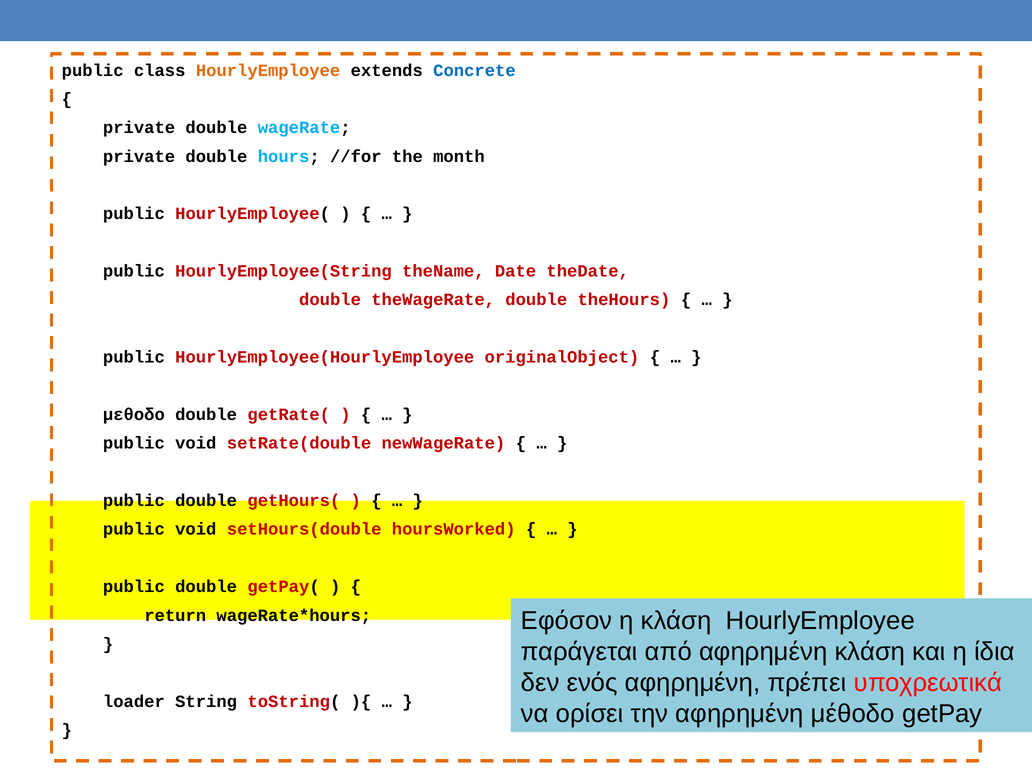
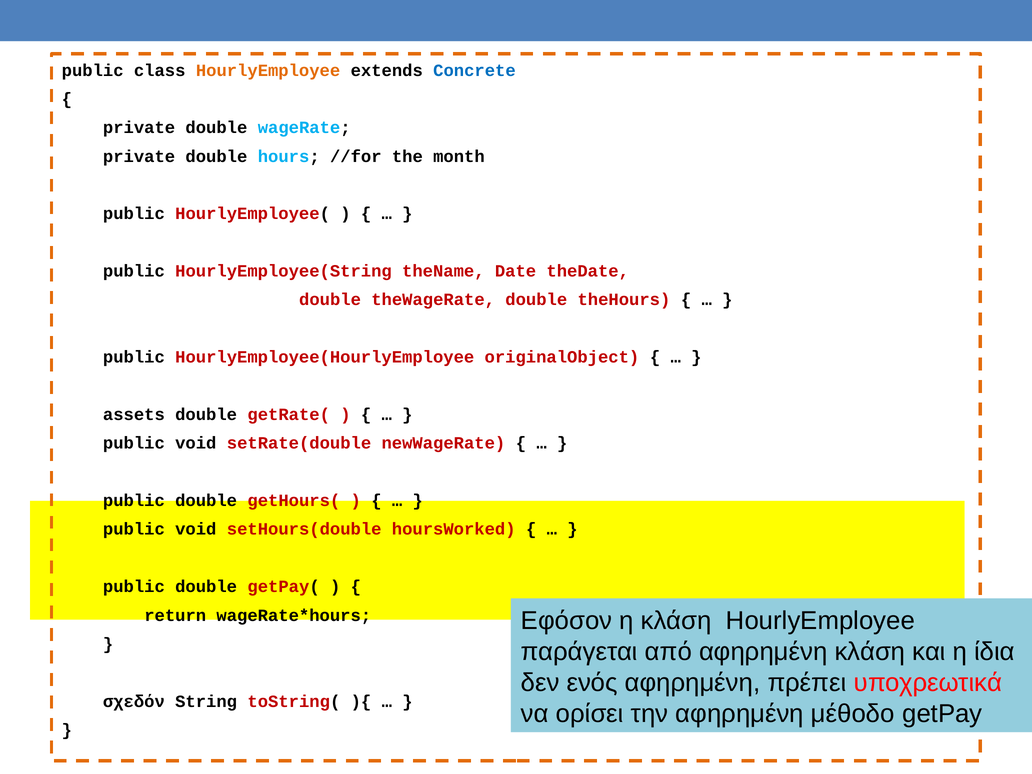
μεθοδο: μεθοδο -> assets (134, 415)
loader: loader -> σχεδόν (134, 701)
